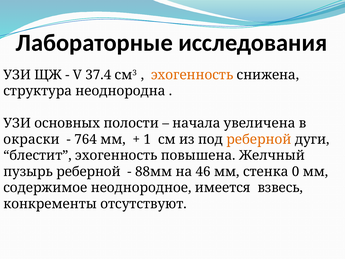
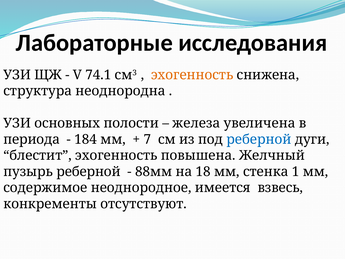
37.4: 37.4 -> 74.1 (98, 75)
начала: начала -> железа (196, 123)
окраски: окраски -> периода (32, 139)
764: 764 -> 184 (86, 139)
1: 1 -> 7 (147, 139)
реберной colour: orange -> blue (259, 139)
46: 46 -> 18 (203, 171)
0: 0 -> 1 (296, 171)
